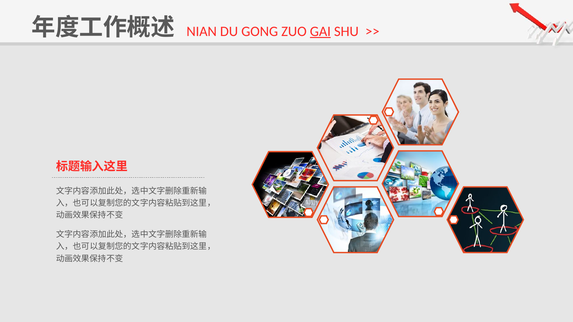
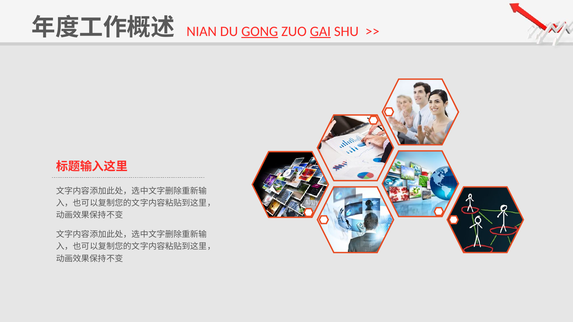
GONG underline: none -> present (260, 31)
